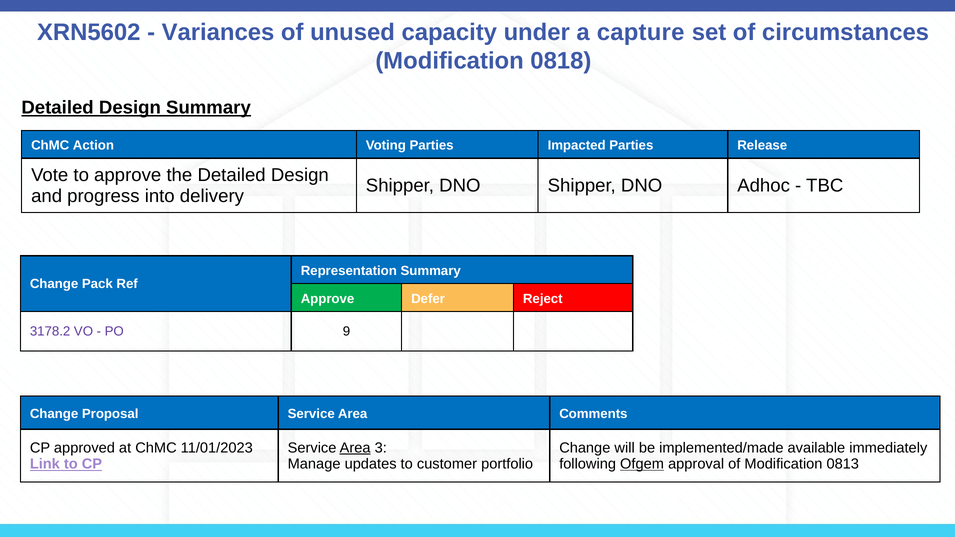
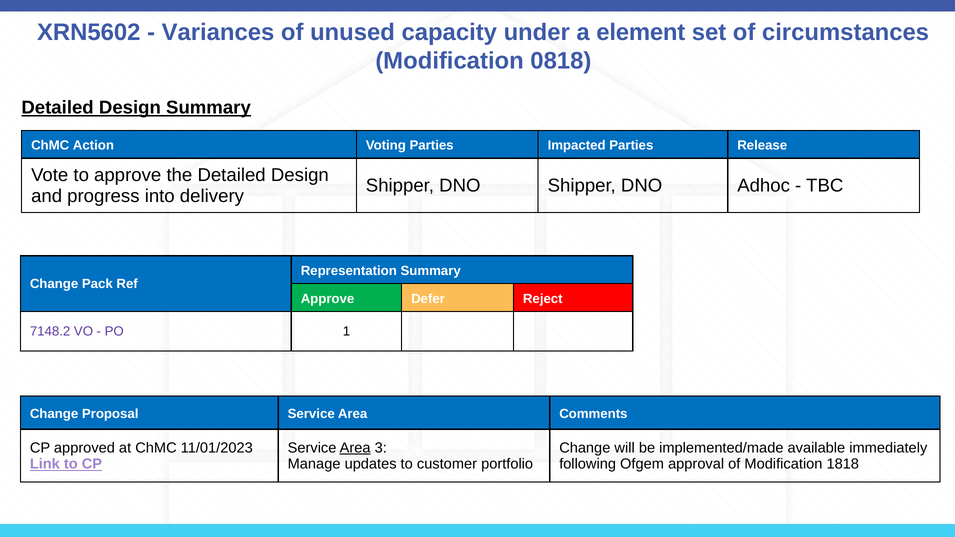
capture: capture -> element (641, 32)
3178.2: 3178.2 -> 7148.2 (50, 332)
9: 9 -> 1 (346, 332)
Ofgem underline: present -> none (642, 464)
0813: 0813 -> 1818 (843, 464)
